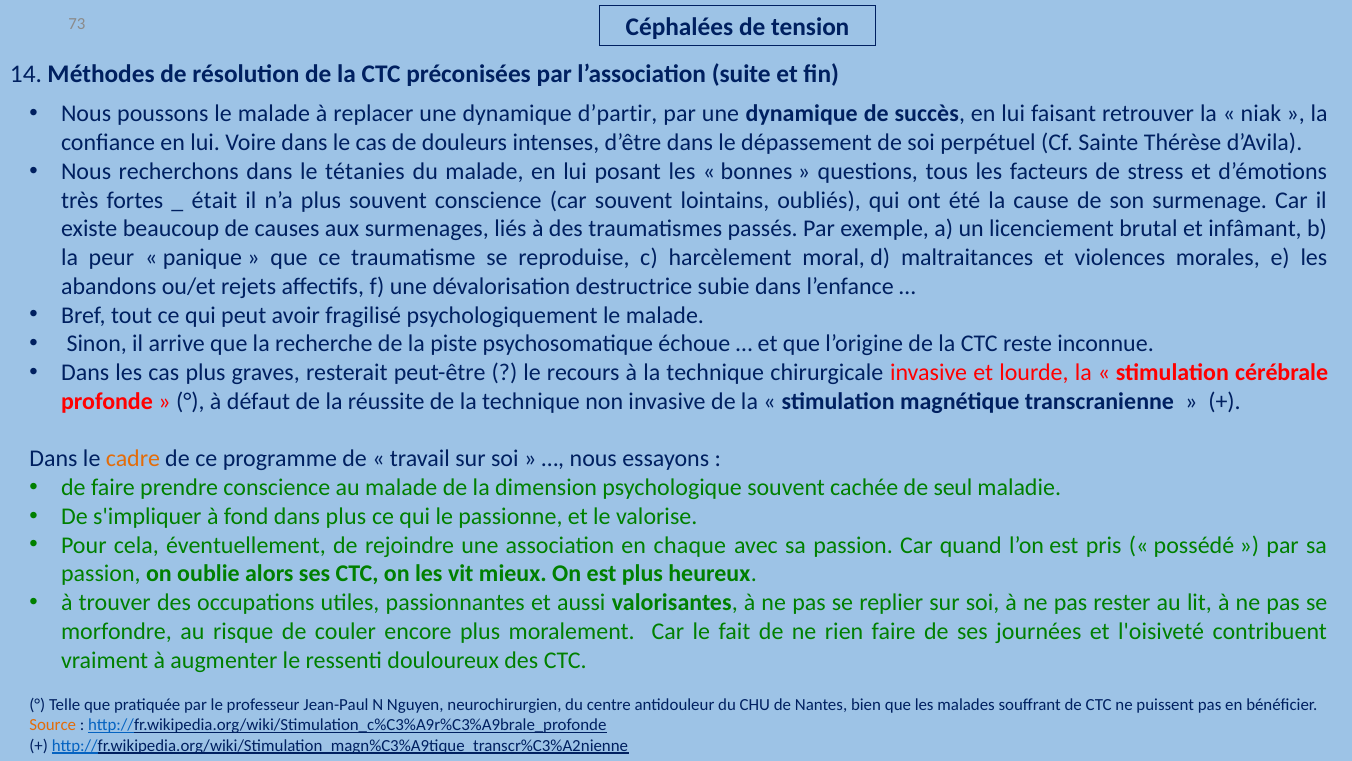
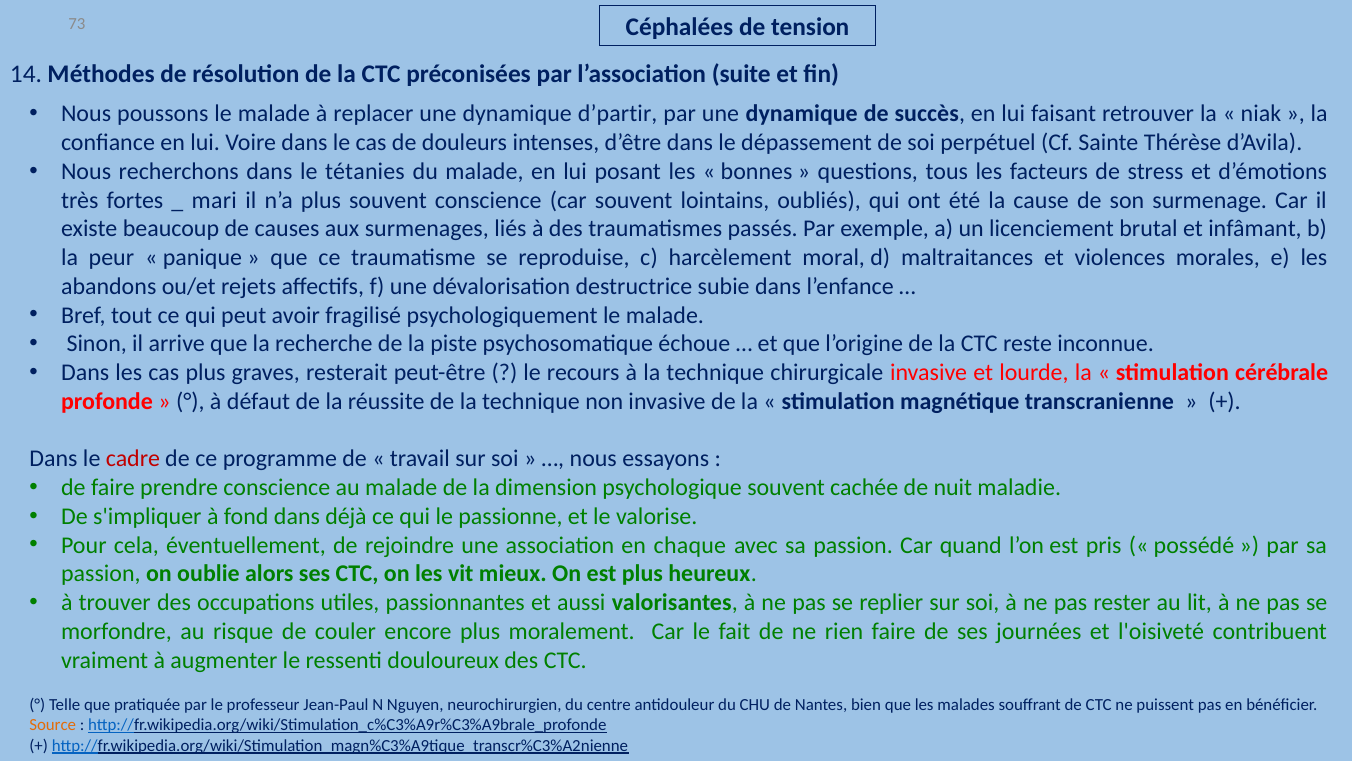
était: était -> mari (214, 200)
cadre colour: orange -> red (133, 459)
seul: seul -> nuit (953, 487)
dans plus: plus -> déjà (346, 516)
